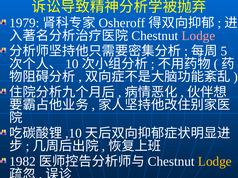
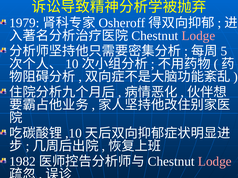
Lodge colour: yellow -> pink (215, 162)
